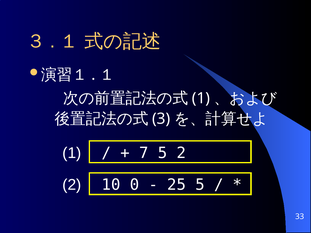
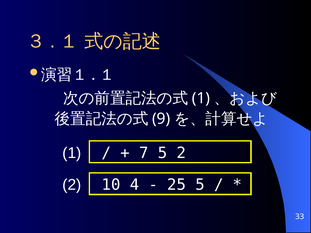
3: 3 -> 9 (161, 119)
0: 0 -> 4 (134, 185)
